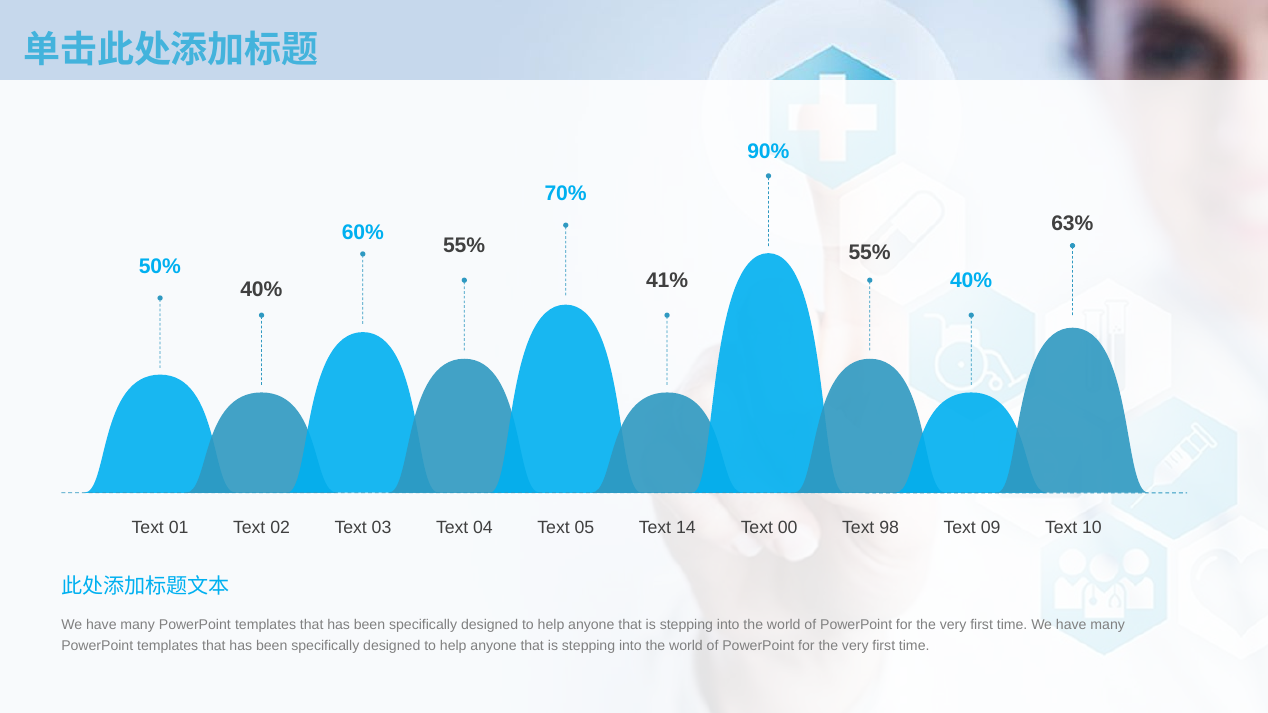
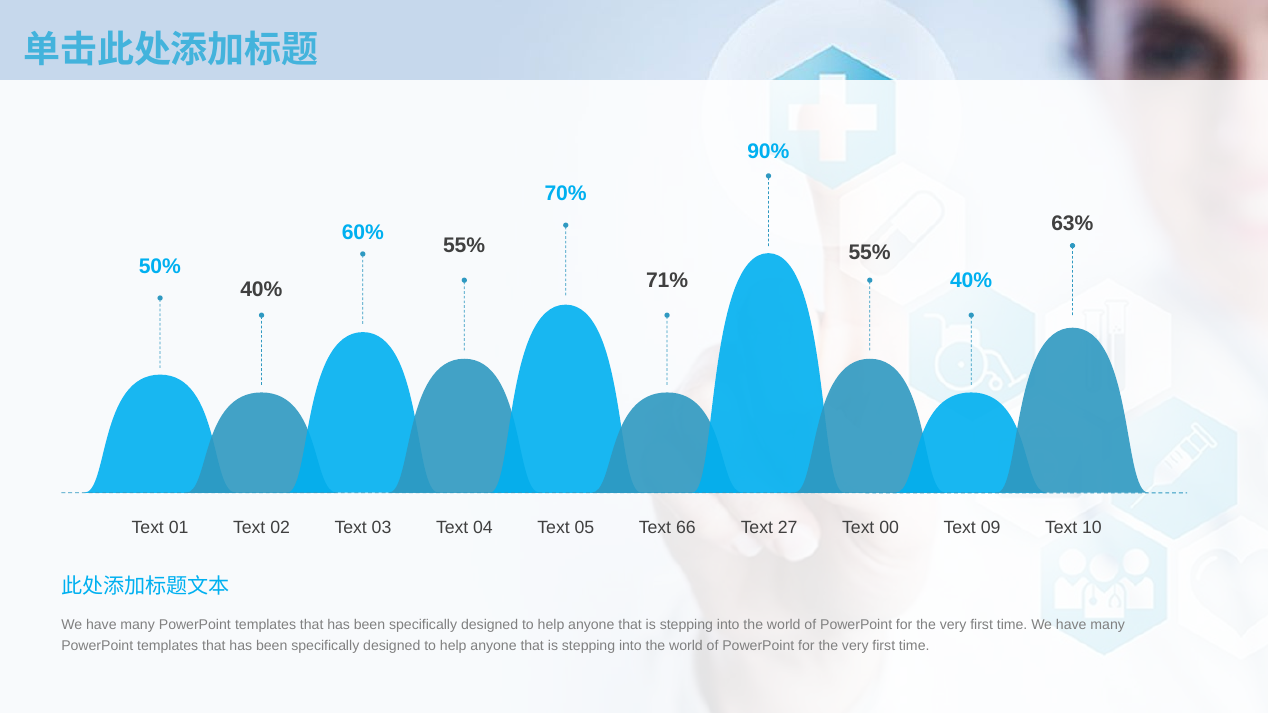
41%: 41% -> 71% (667, 281)
14: 14 -> 66 (686, 528)
00: 00 -> 27 (788, 528)
98: 98 -> 00 (889, 528)
